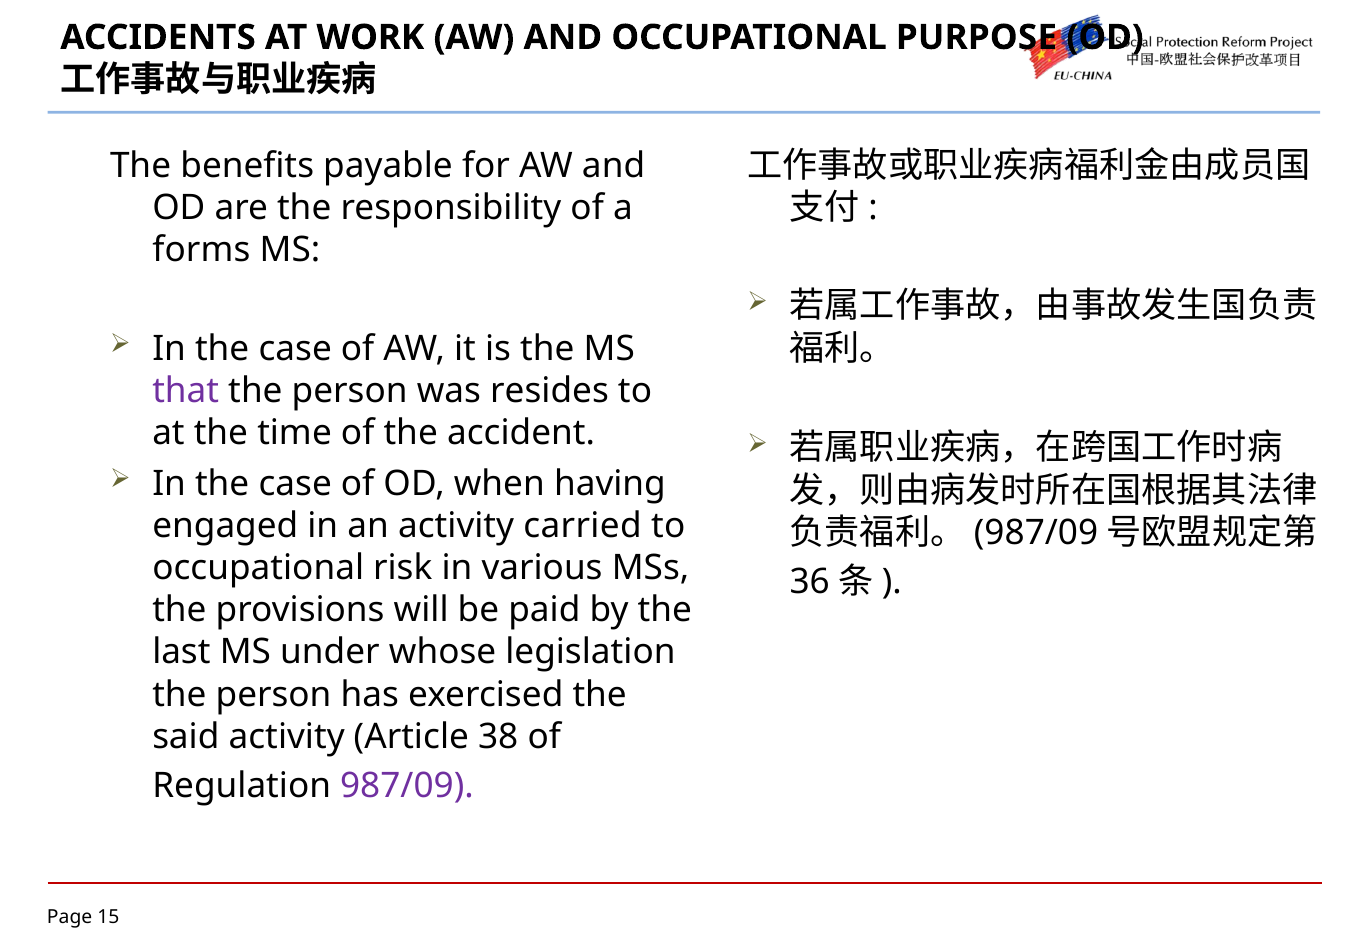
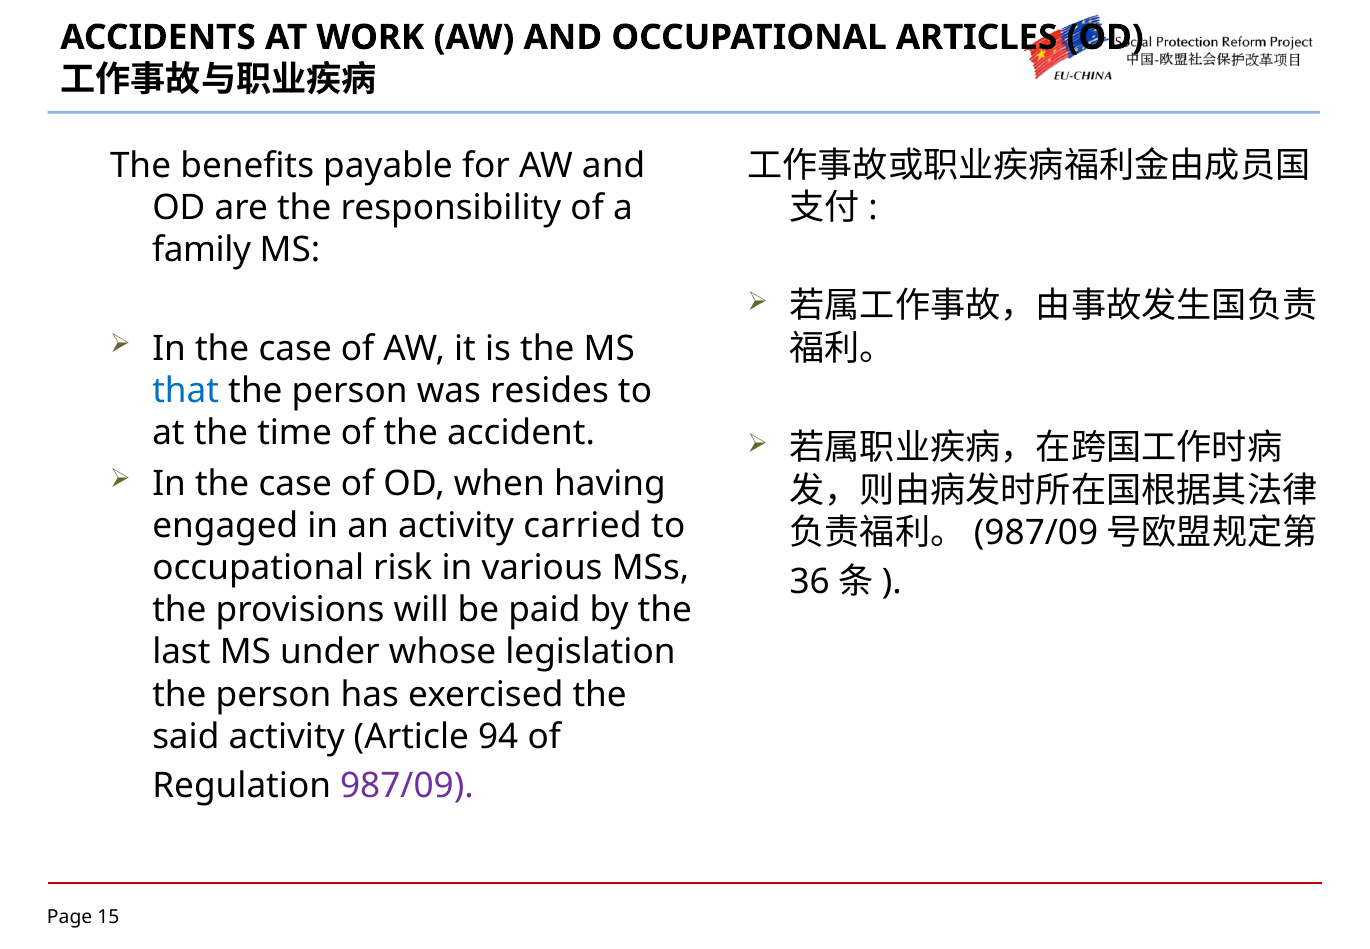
PURPOSE: PURPOSE -> ARTICLES (977, 37)
forms: forms -> family (202, 250)
that colour: purple -> blue (186, 390)
38: 38 -> 94 (498, 736)
